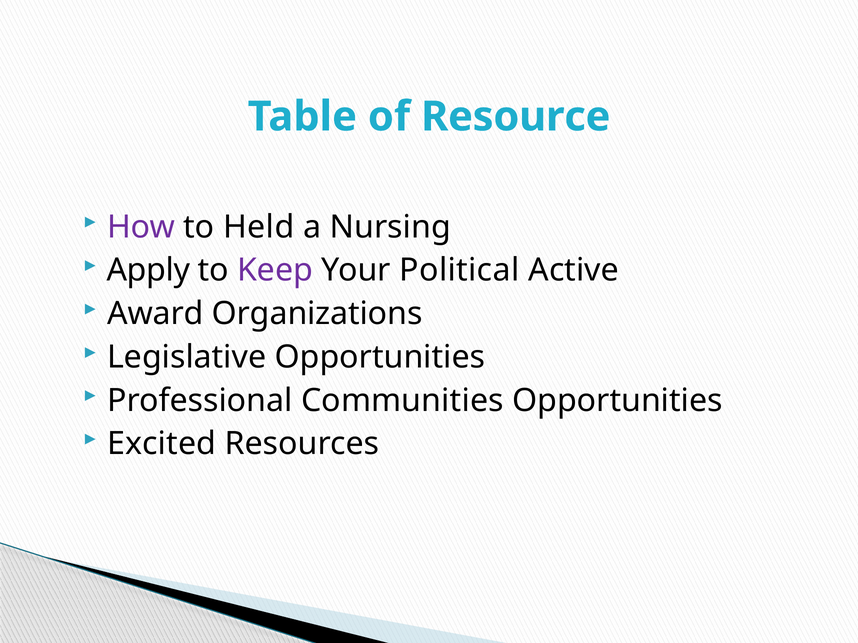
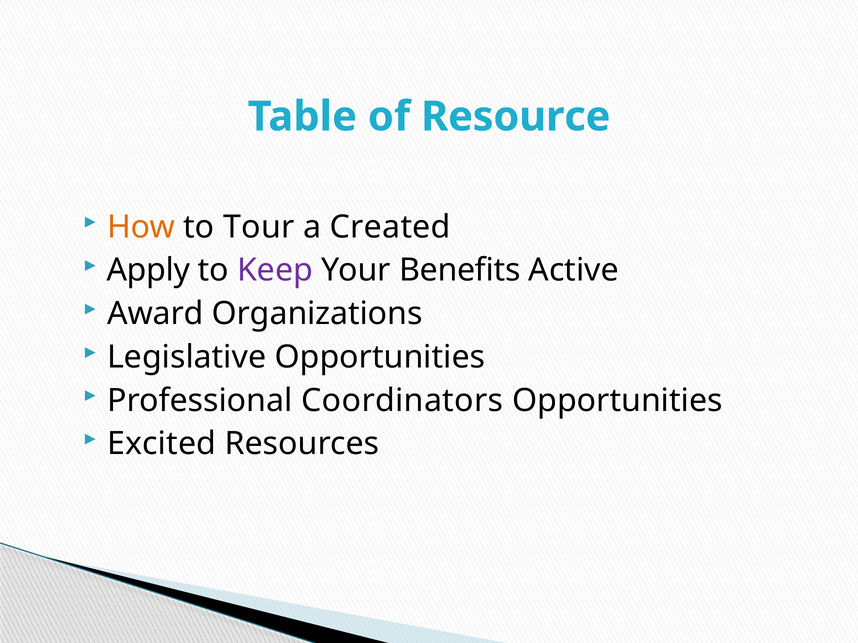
How colour: purple -> orange (141, 227)
Held: Held -> Tour (259, 227)
Nursing: Nursing -> Created (390, 227)
Political: Political -> Benefits (460, 271)
Communities: Communities -> Coordinators (402, 401)
